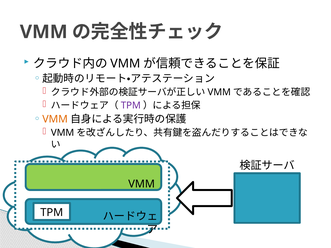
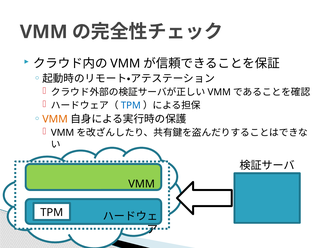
TPM colour: purple -> blue (131, 106)
